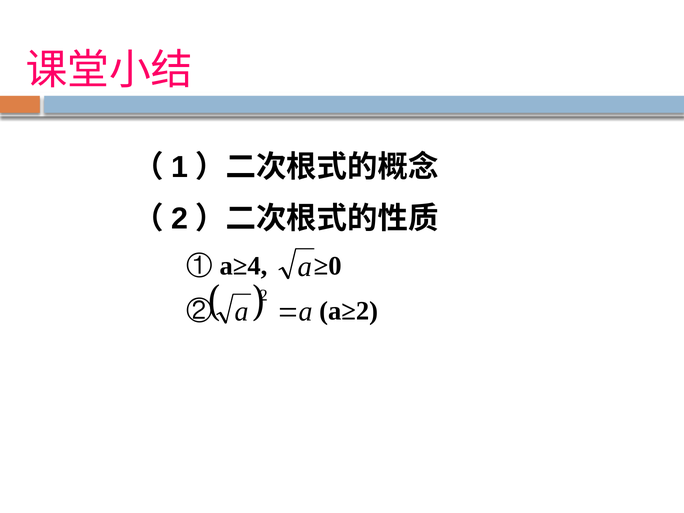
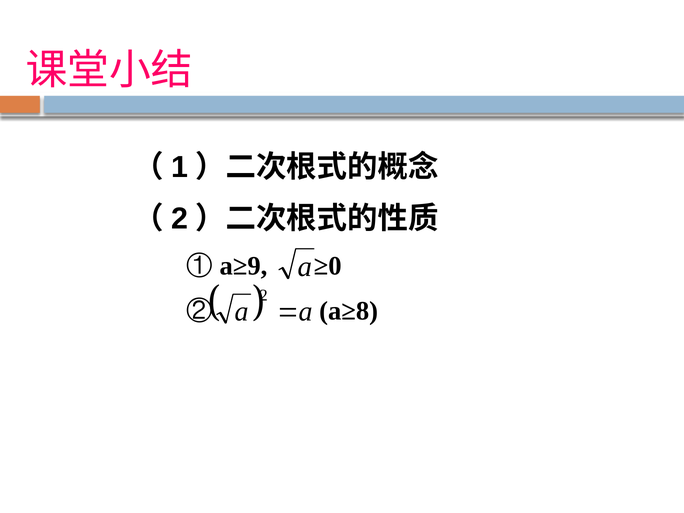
a≥4: a≥4 -> a≥9 (243, 266)
a≥2: a≥2 -> a≥8 (349, 311)
